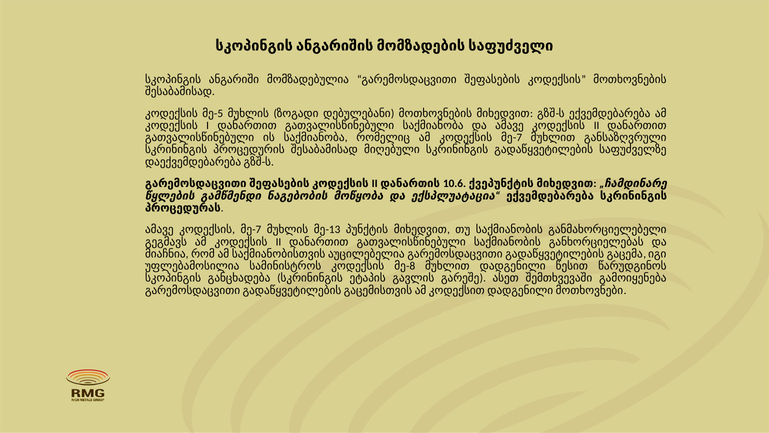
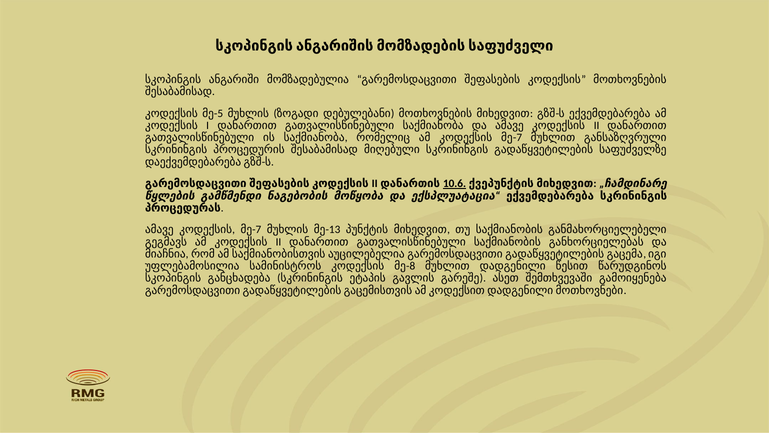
10.6 underline: none -> present (455, 183)
